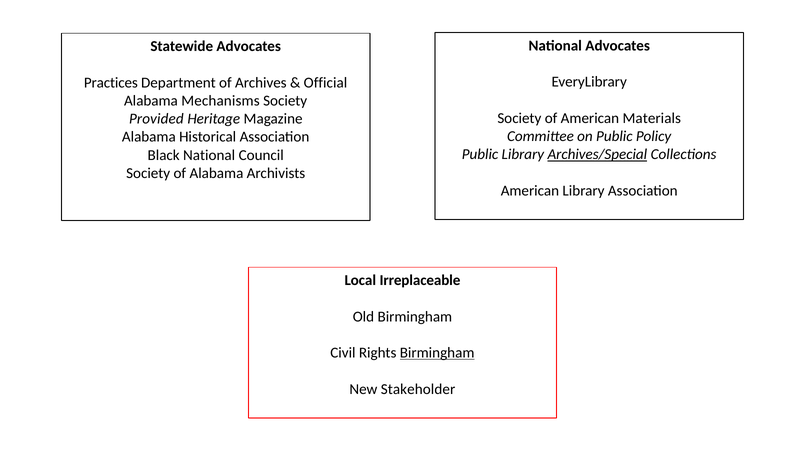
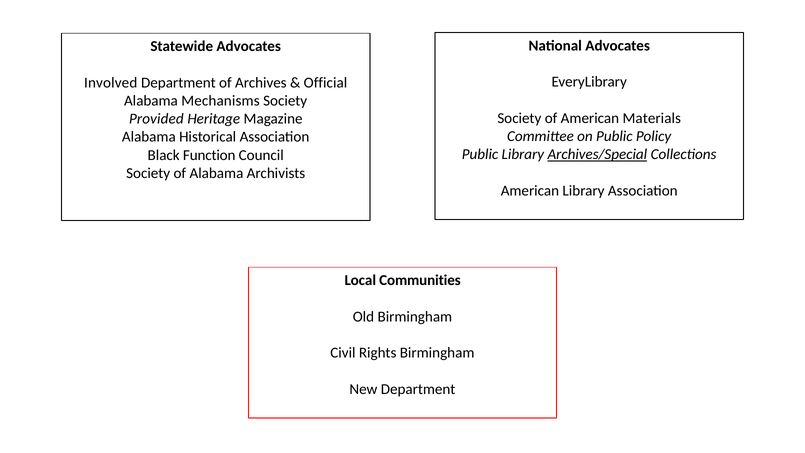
Practices: Practices -> Involved (111, 83)
Black National: National -> Function (209, 155)
Irreplaceable: Irreplaceable -> Communities (420, 280)
Birmingham underline: present -> none (437, 353)
New Stakeholder: Stakeholder -> Department (418, 389)
